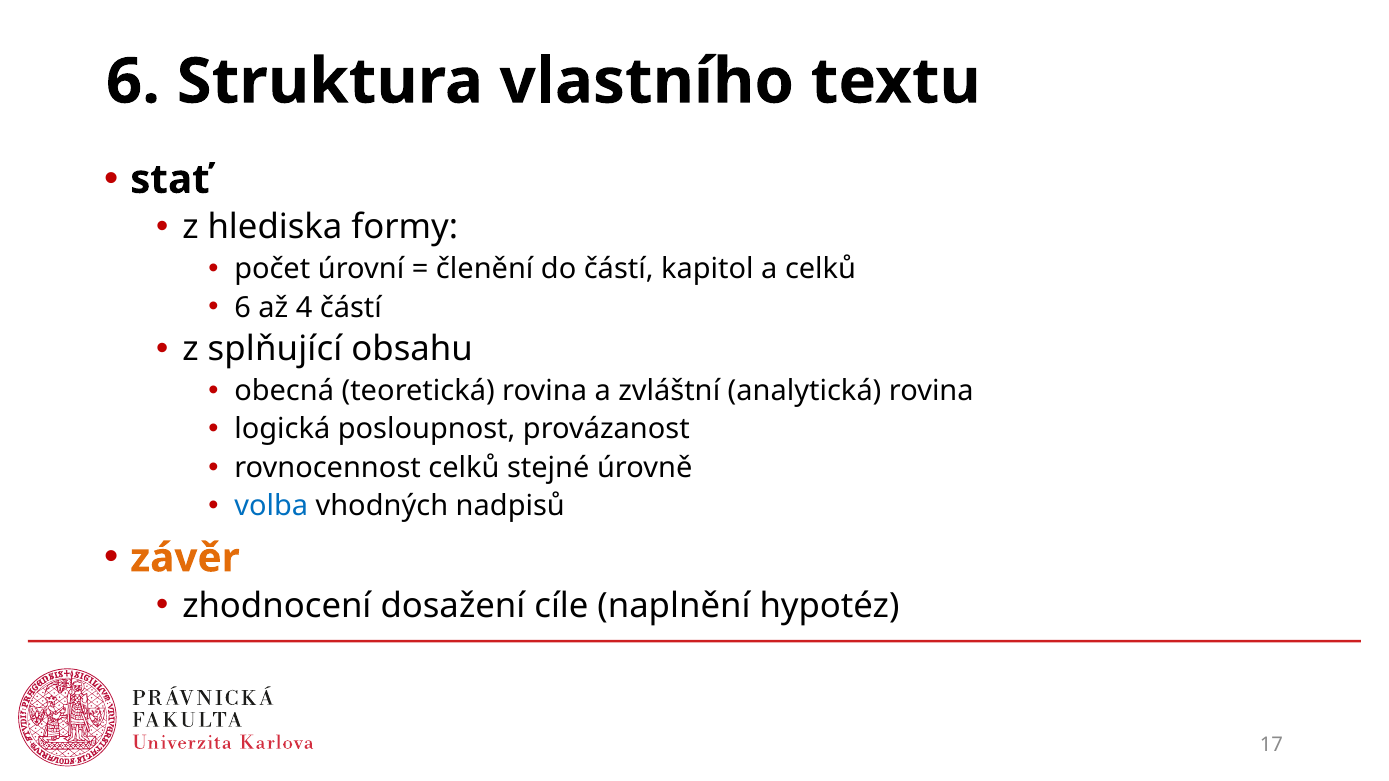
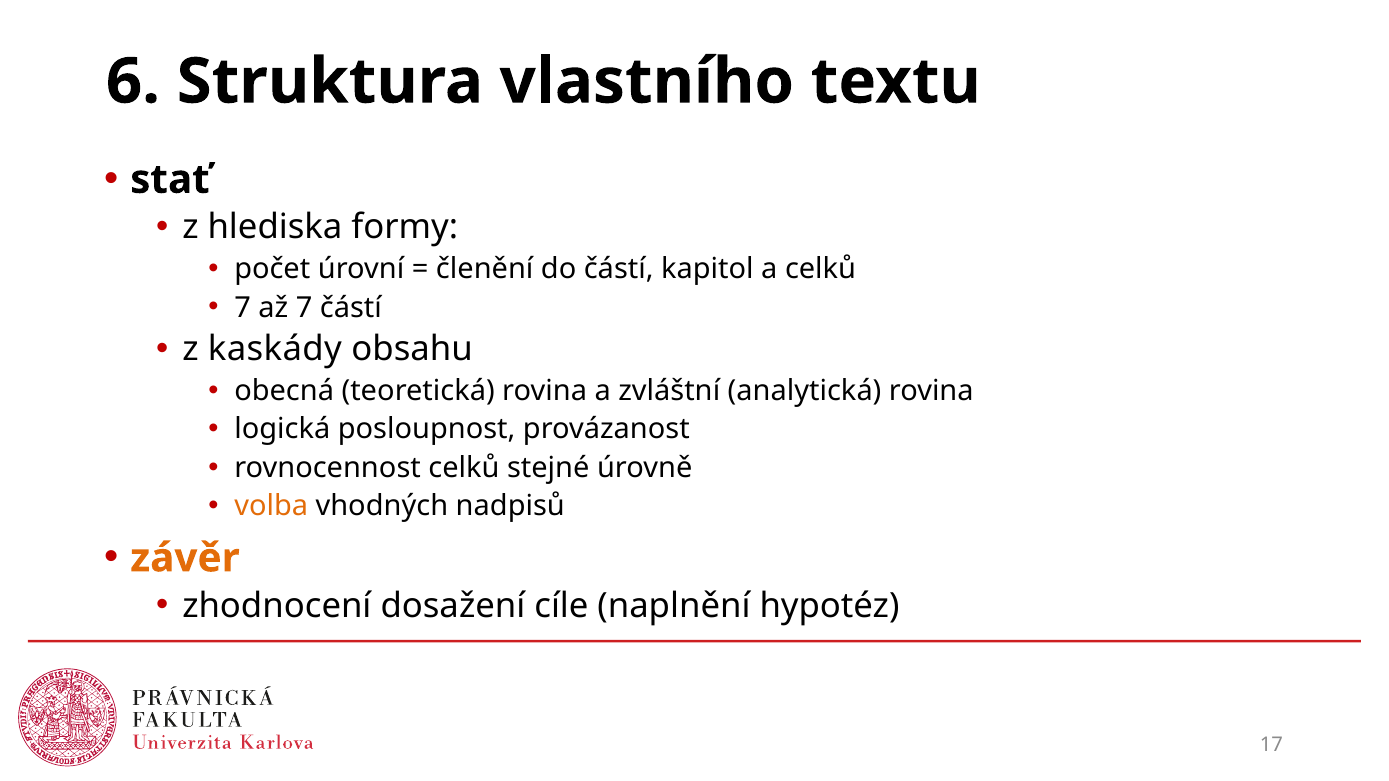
6: 6 -> 7 (243, 308)
až 4: 4 -> 7 (304, 308)
splňující: splňující -> kaskády (275, 349)
volba colour: blue -> orange (271, 506)
